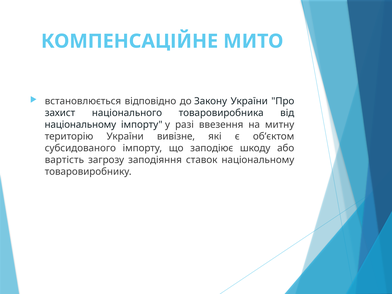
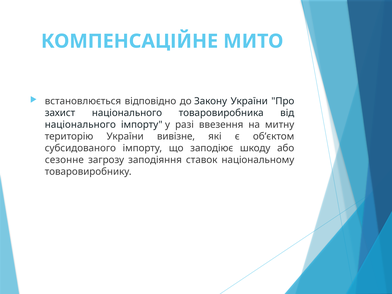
національному: національному -> національного (80, 125)
вартість: вартість -> сезонне (64, 160)
